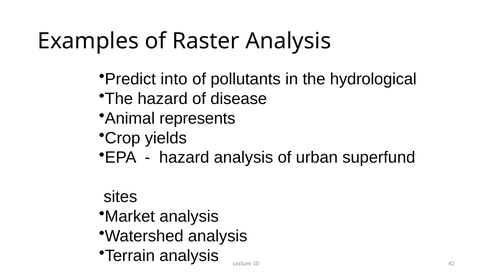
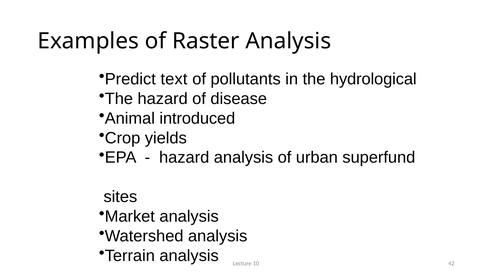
into: into -> text (174, 79)
represents: represents -> introduced (197, 119)
